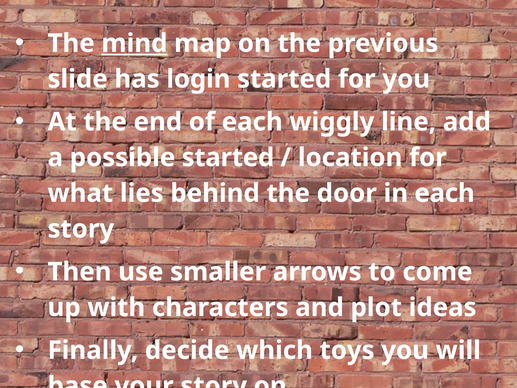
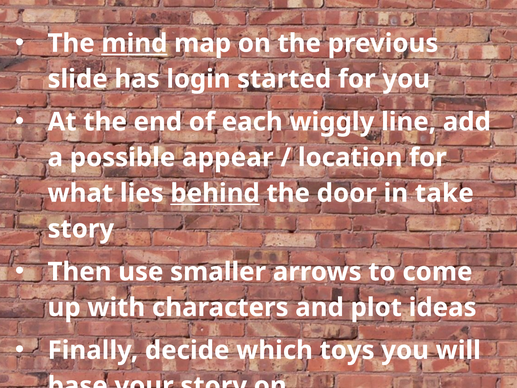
possible started: started -> appear (228, 157)
behind underline: none -> present (215, 193)
in each: each -> take (444, 193)
